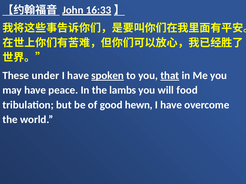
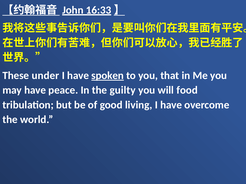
that underline: present -> none (170, 76)
lambs: lambs -> guilty (123, 90)
hewn: hewn -> living (139, 105)
